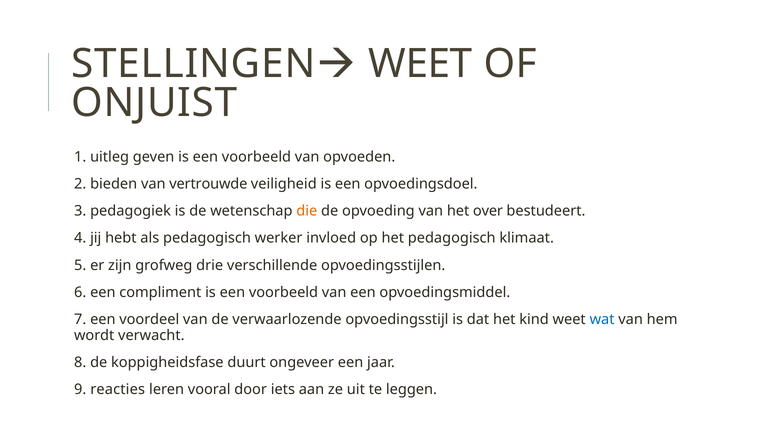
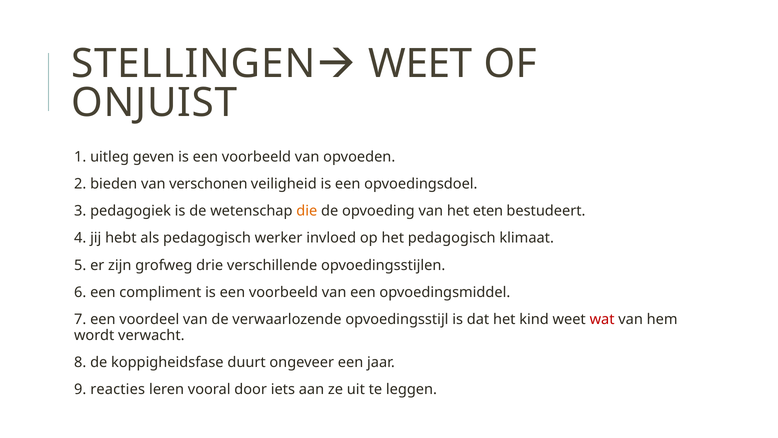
vertrouwde: vertrouwde -> verschonen (208, 184)
over: over -> eten (488, 211)
wat colour: blue -> red (602, 319)
